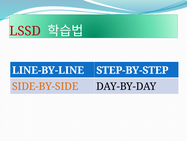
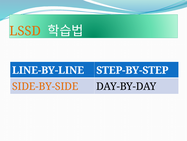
LSSD colour: red -> orange (25, 31)
